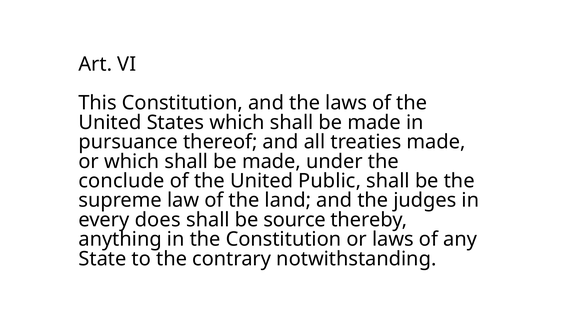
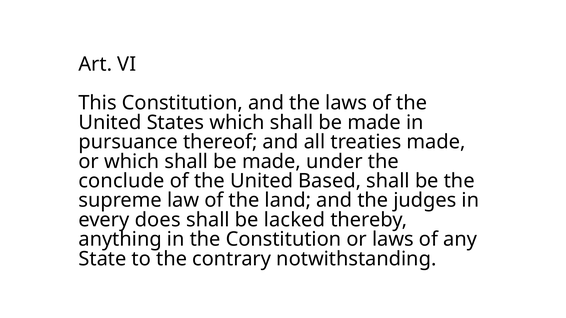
Public: Public -> Based (330, 181)
source: source -> lacked (294, 220)
